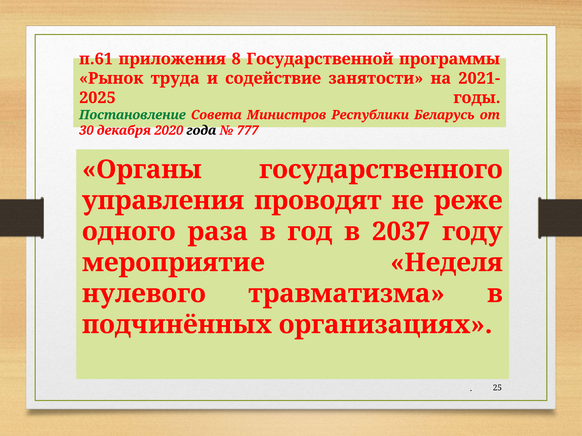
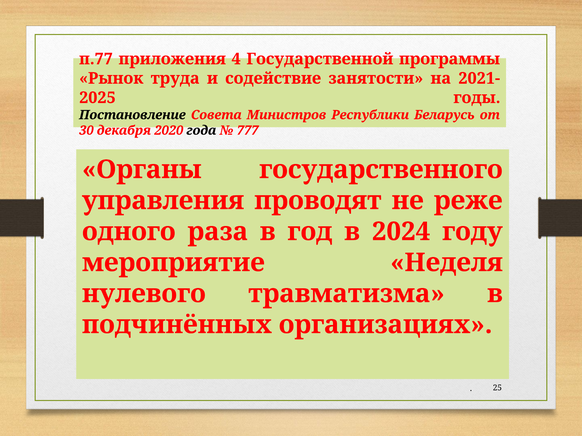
п.61: п.61 -> п.77 (96, 59)
8: 8 -> 4 (236, 59)
Постановление colour: green -> black (132, 115)
2037: 2037 -> 2024 (401, 232)
